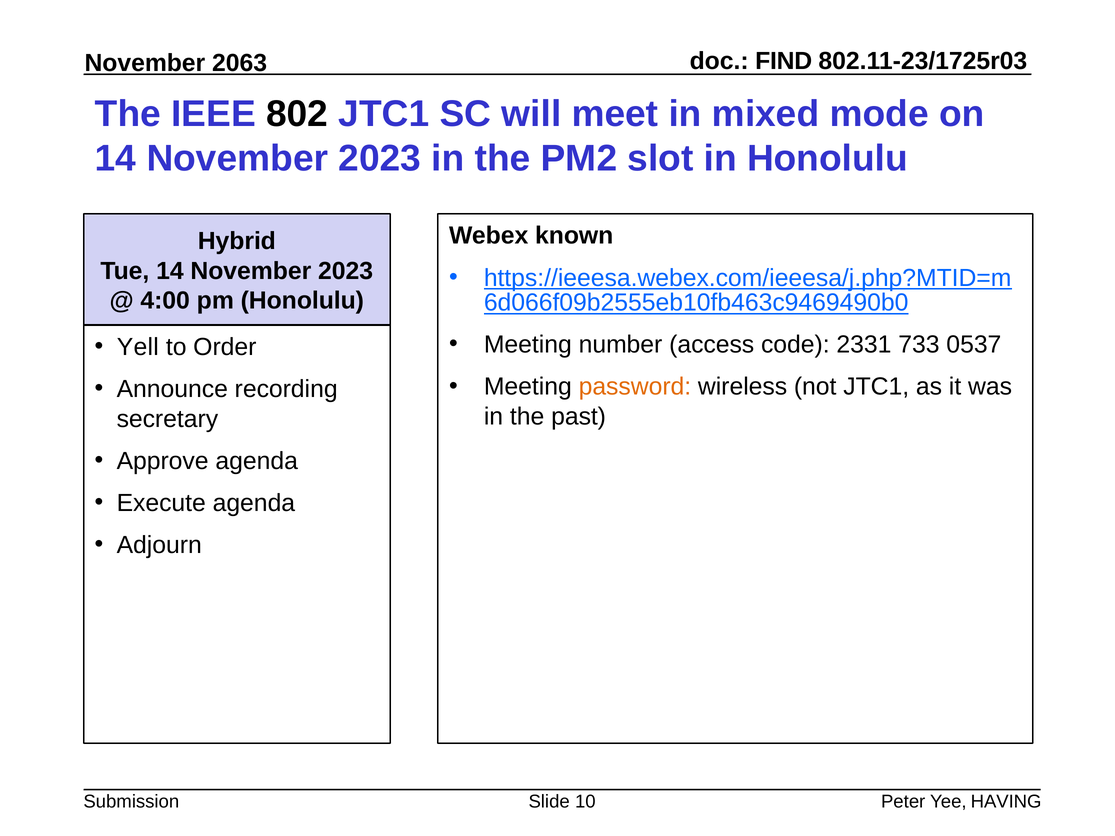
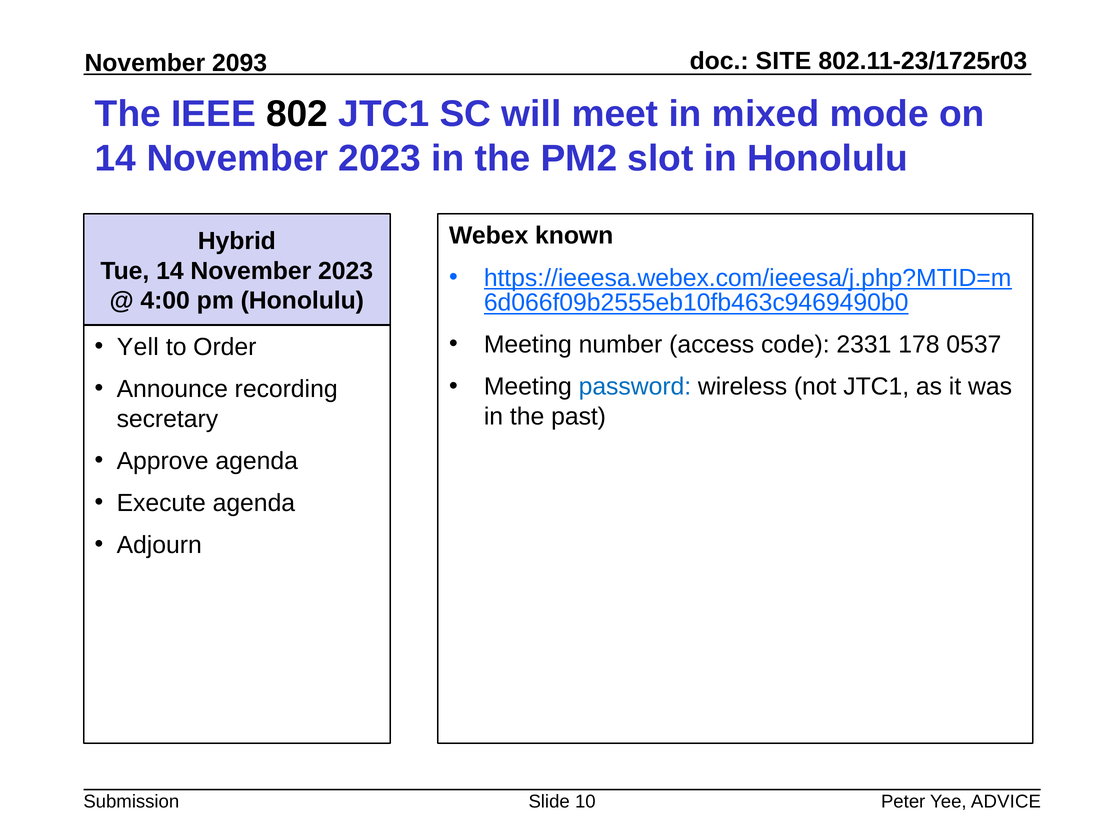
FIND: FIND -> SITE (783, 61)
2063: 2063 -> 2093 (240, 63)
733: 733 -> 178 (919, 345)
password colour: orange -> blue (635, 387)
HAVING: HAVING -> ADVICE (1006, 802)
